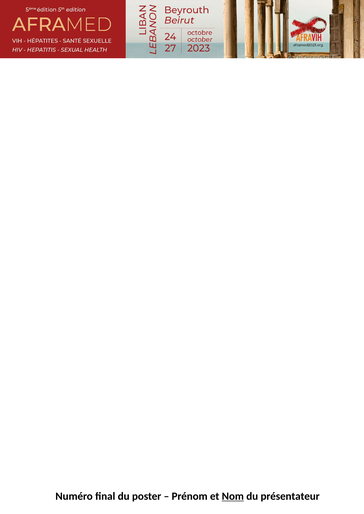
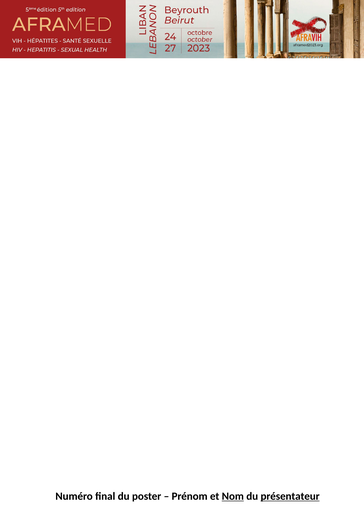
présentateur underline: none -> present (290, 497)
